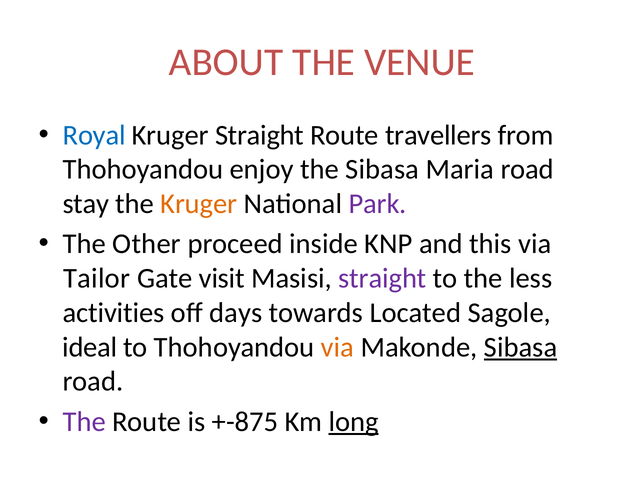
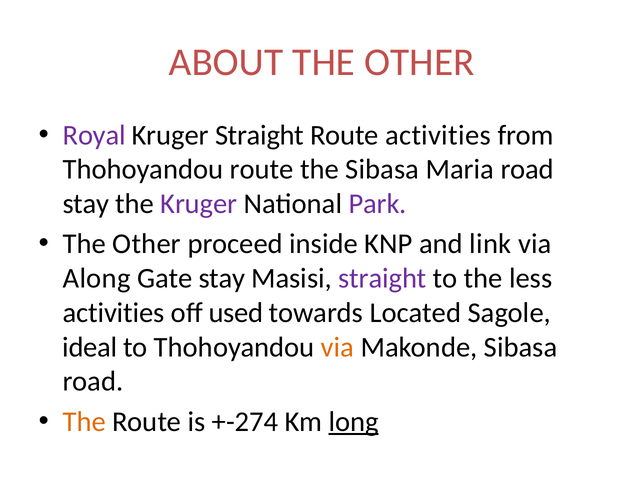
ABOUT THE VENUE: VENUE -> OTHER (419, 62)
Royal colour: blue -> purple (94, 135)
Route travellers: travellers -> activities (438, 135)
Thohoyandou enjoy: enjoy -> route (262, 170)
Kruger colour: orange -> purple (199, 204)
this: this -> link (490, 244)
Tailor: Tailor -> Along (97, 278)
Gate visit: visit -> stay (222, 278)
days: days -> used (236, 313)
Sibasa underline: present -> none (521, 347)
The colour: purple -> orange (84, 422)
+-875: +-875 -> +-274 (245, 422)
